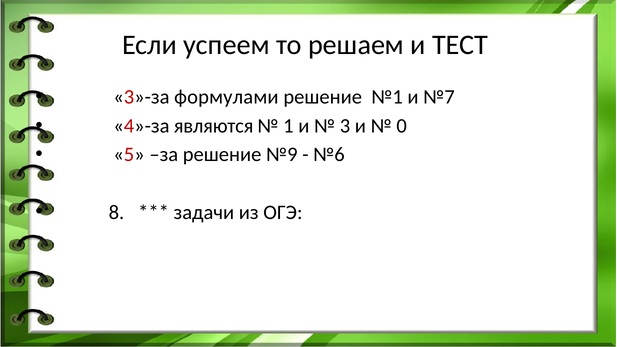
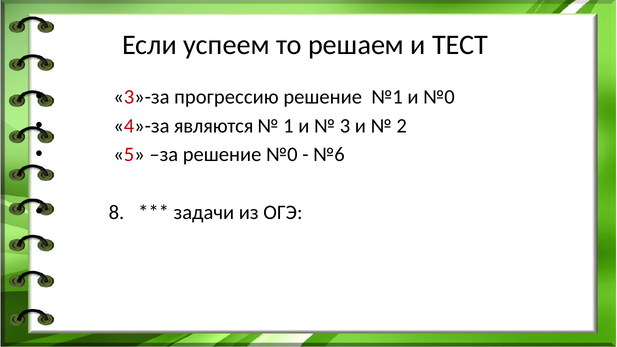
формулами: формулами -> прогрессию (226, 97)
и №7: №7 -> №0 (439, 97)
0: 0 -> 2 (402, 126)
решение №9: №9 -> №0 (282, 155)
